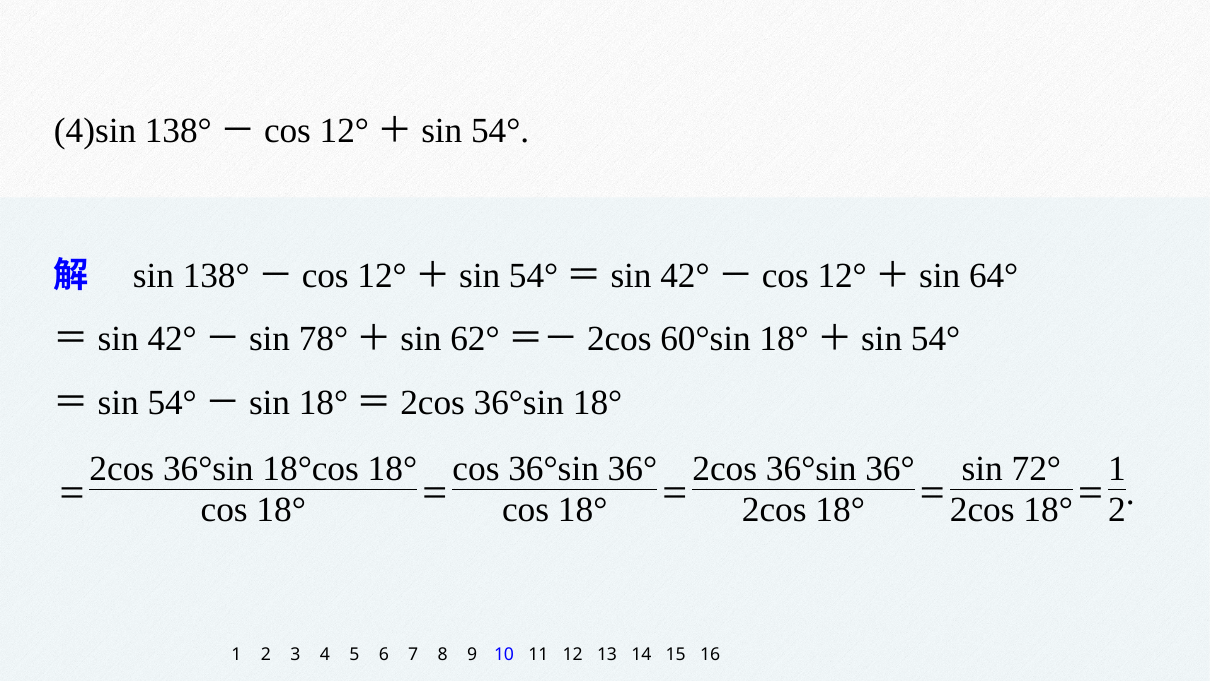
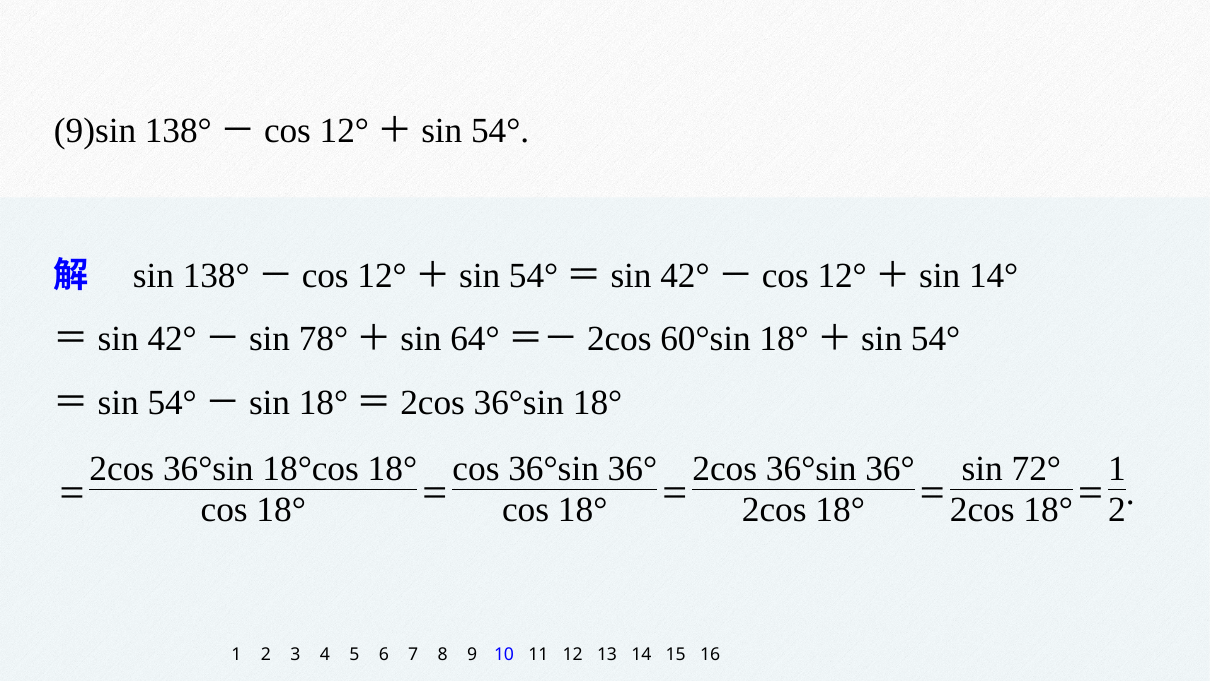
4)sin: 4)sin -> 9)sin (95, 131)
64°: 64° -> 14° (994, 275)
62°: 62° -> 64° (475, 339)
